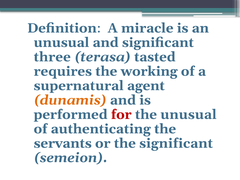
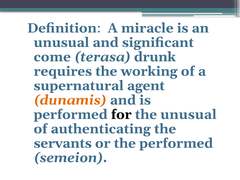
three: three -> come (52, 57)
tasted: tasted -> drunk (155, 57)
for colour: red -> black (121, 115)
the significant: significant -> performed (176, 143)
